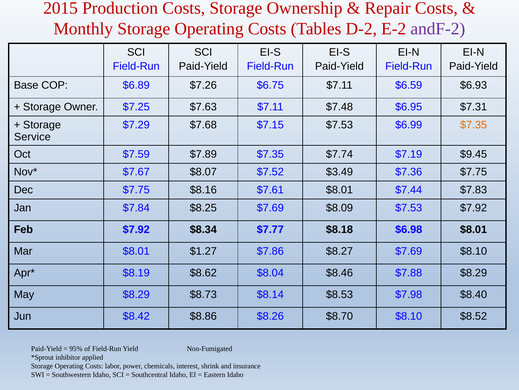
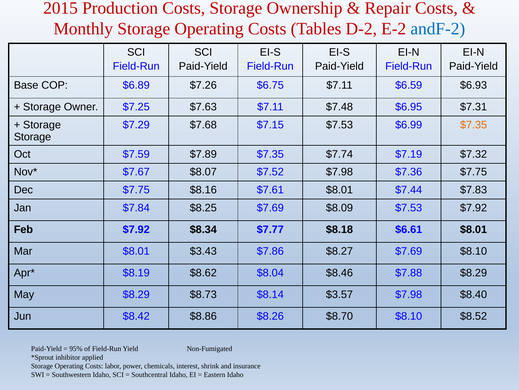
andF-2 colour: purple -> blue (438, 29)
Service: Service -> Storage (32, 137)
$9.45: $9.45 -> $7.32 (474, 154)
$7.52 $3.49: $3.49 -> $7.98 (339, 172)
$6.98: $6.98 -> $6.61 (409, 229)
$1.27: $1.27 -> $3.43 (203, 251)
$8.53: $8.53 -> $3.57 (339, 294)
